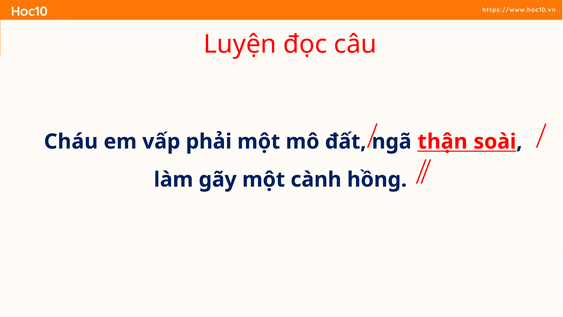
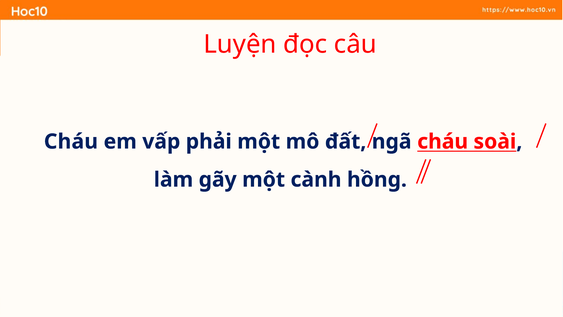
ngã thận: thận -> cháu (443, 141)
